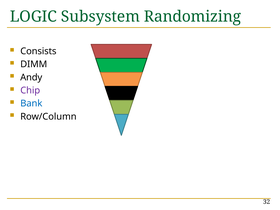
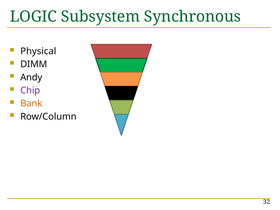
Randomizing: Randomizing -> Synchronous (192, 16)
Consists: Consists -> Physical (38, 51)
Bank colour: blue -> orange (31, 103)
